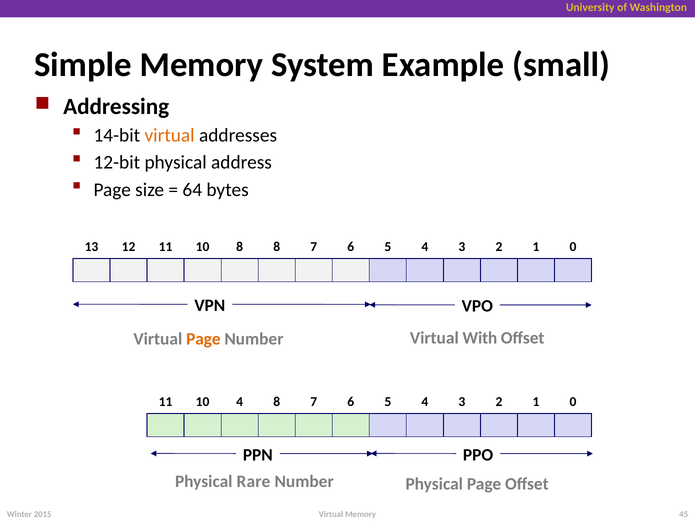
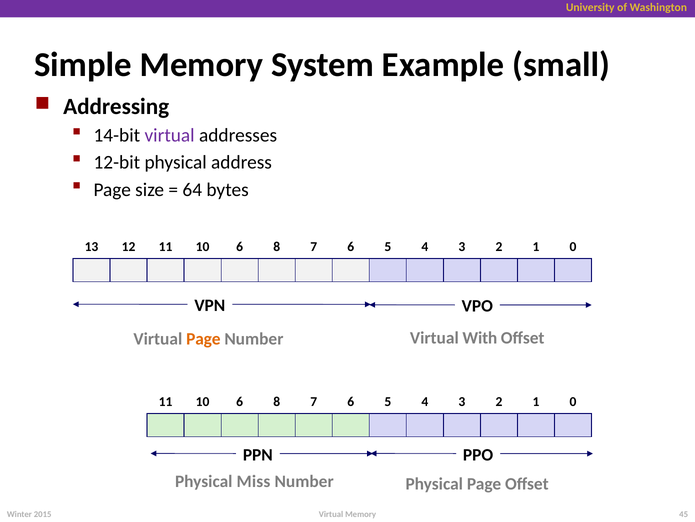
virtual colour: orange -> purple (170, 135)
12 11 10 8: 8 -> 6 (240, 246)
4: 4 -> 6 (240, 401)
Rare: Rare -> Miss (253, 481)
